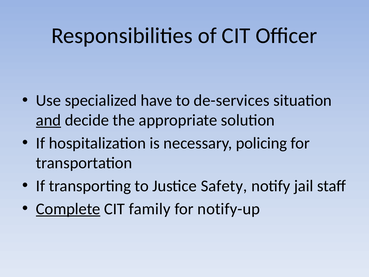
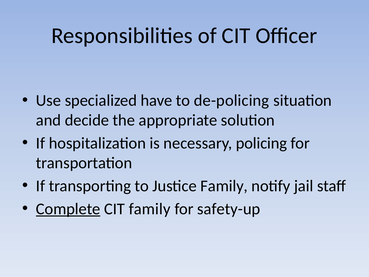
de-services: de-services -> de-policing (232, 100)
and underline: present -> none (49, 120)
Justice Safety: Safety -> Family (224, 186)
notify-up: notify-up -> safety-up (229, 209)
